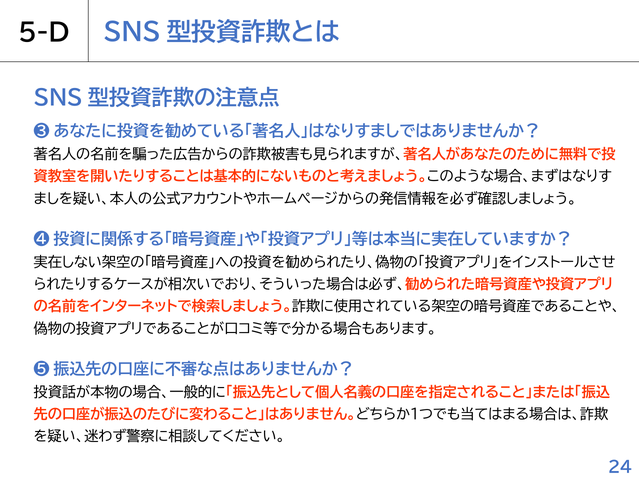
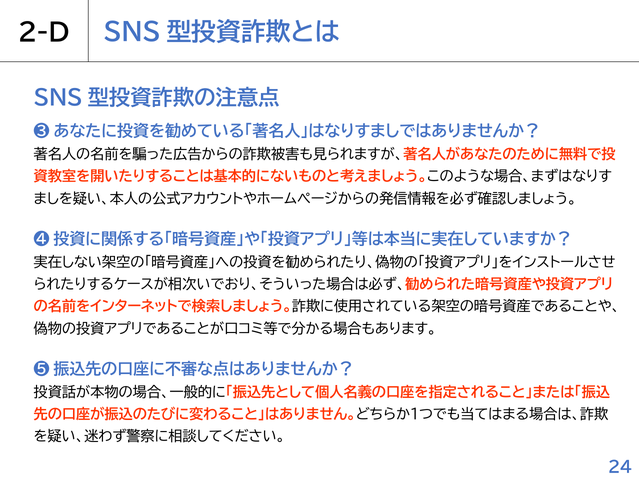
5-D: 5-D -> 2-D (44, 33)
